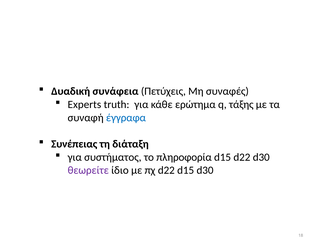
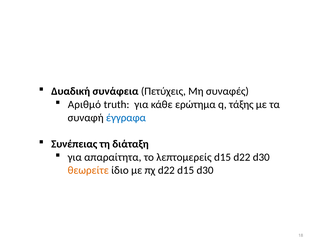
Experts: Experts -> Αριθμό (84, 104)
συστήματος: συστήματος -> απαραίτητα (113, 157)
πληροφορία: πληροφορία -> λεπτομερείς (184, 157)
θεωρείτε colour: purple -> orange (88, 170)
